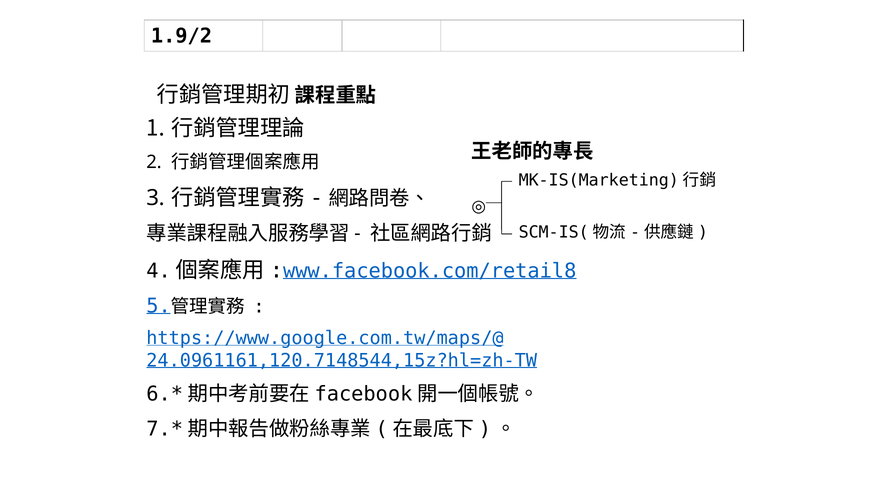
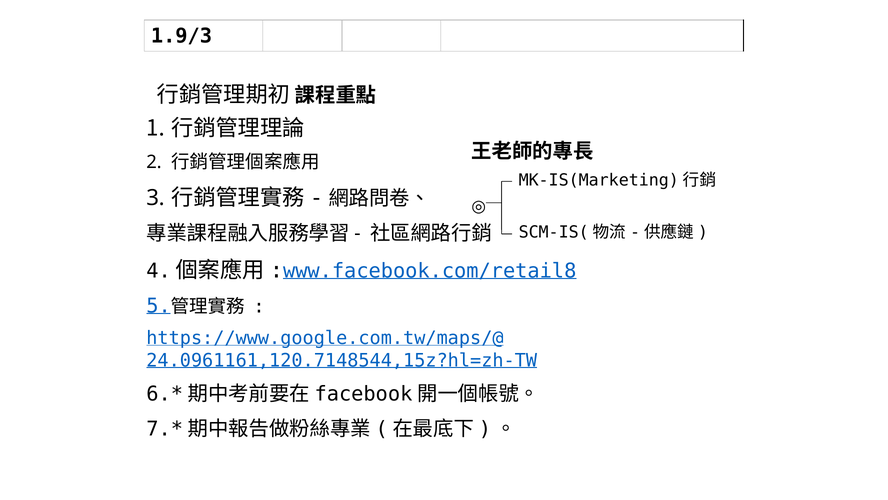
1.9/2: 1.9/2 -> 1.9/3 (181, 36)
